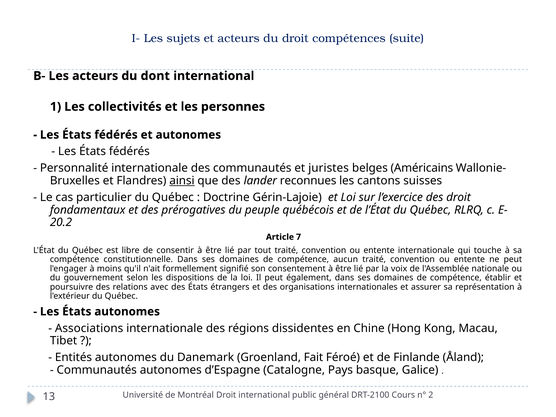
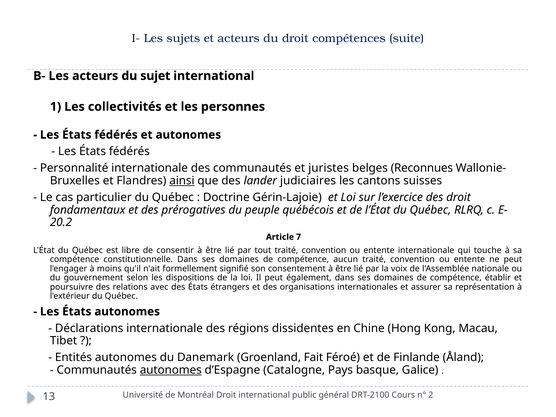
dont: dont -> sujet (155, 76)
Américains: Américains -> Reconnues (422, 168)
reconnues: reconnues -> judiciaires (308, 181)
Associations: Associations -> Déclarations (89, 328)
autonomes underline: none -> present (171, 370)
